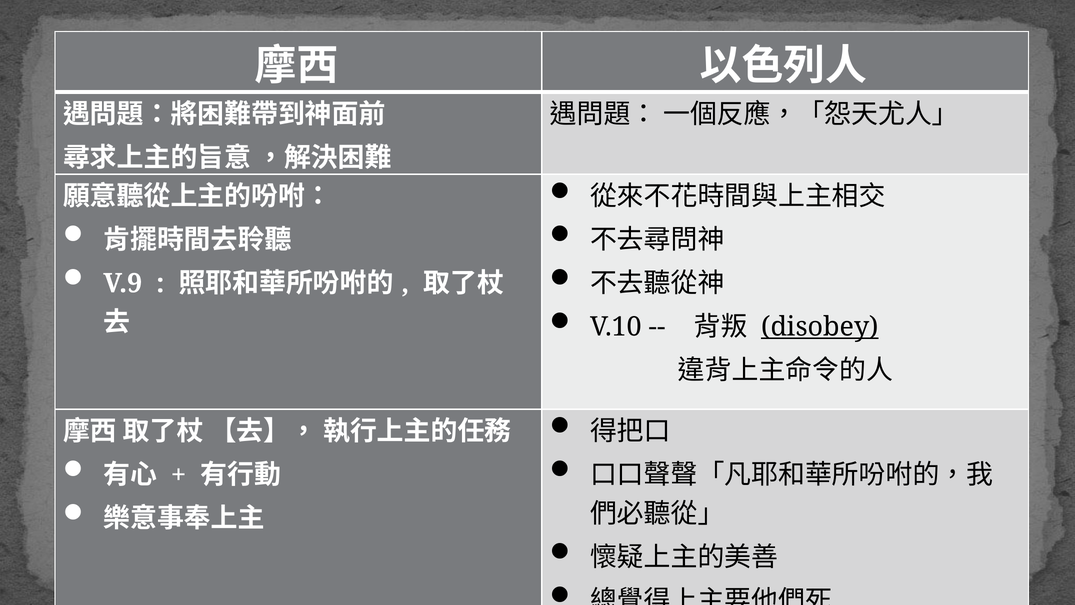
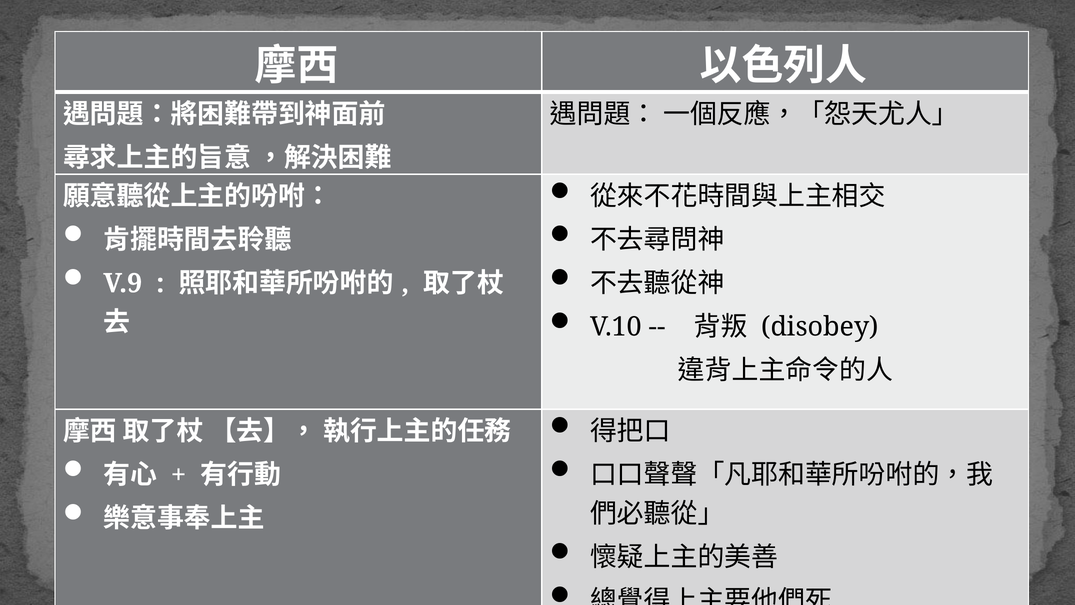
disobey underline: present -> none (820, 327)
